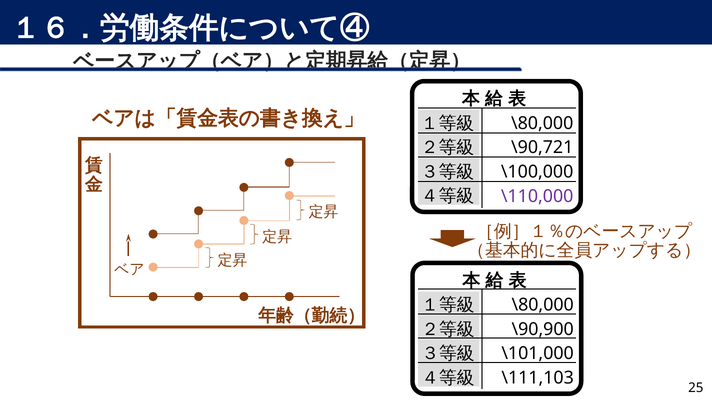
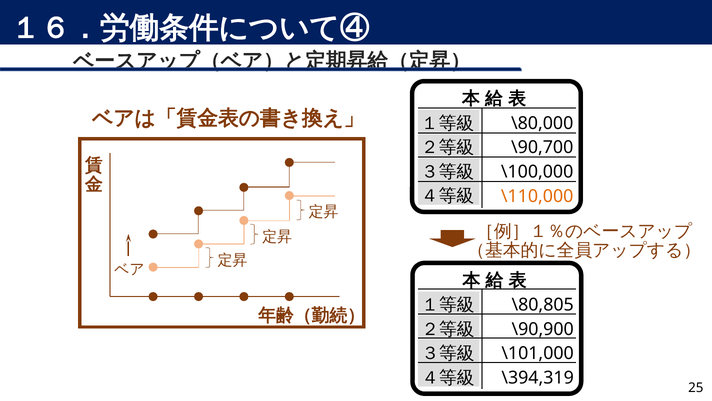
\90,721: \90,721 -> \90,700 (542, 147)
\110,000 colour: purple -> orange (537, 196)
\80,000: \80,000 -> \80,805 (543, 305)
\111,103: \111,103 -> \394,319 (538, 377)
